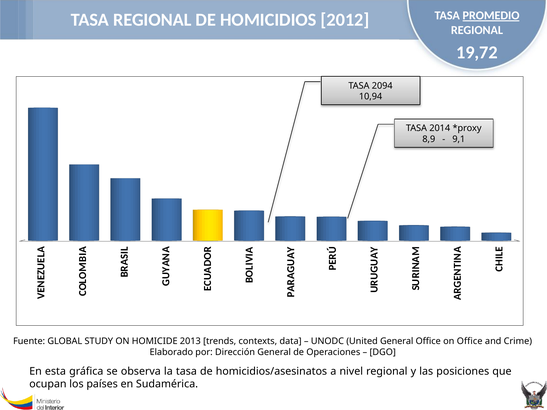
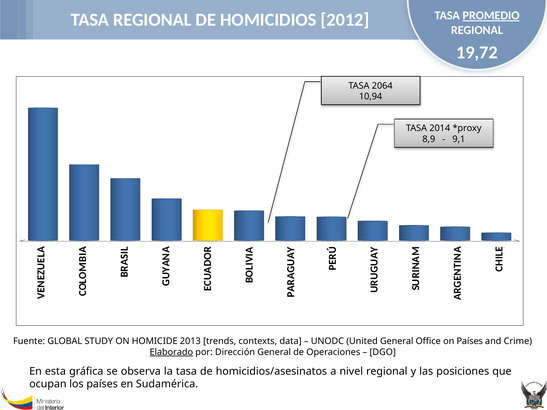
2094: 2094 -> 2064 (382, 86)
on Office: Office -> Países (470, 341)
Elaborado underline: none -> present (171, 352)
